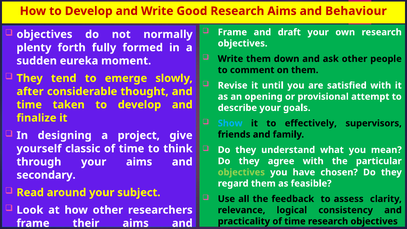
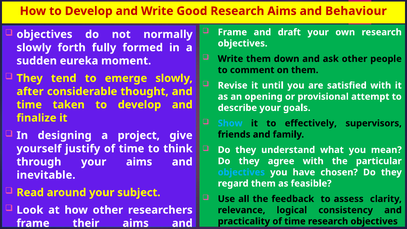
plenty: plenty -> slowly (34, 48)
classic: classic -> justify (83, 149)
objectives colour: light green -> light blue (241, 172)
secondary: secondary -> inevitable (46, 175)
